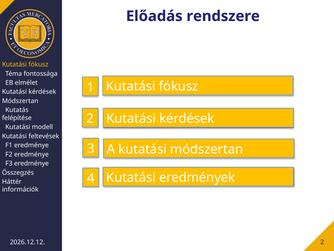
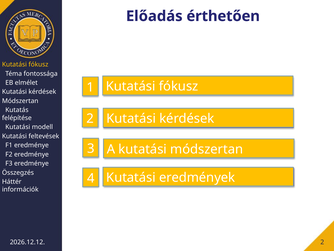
rendszere: rendszere -> érthetően (223, 16)
